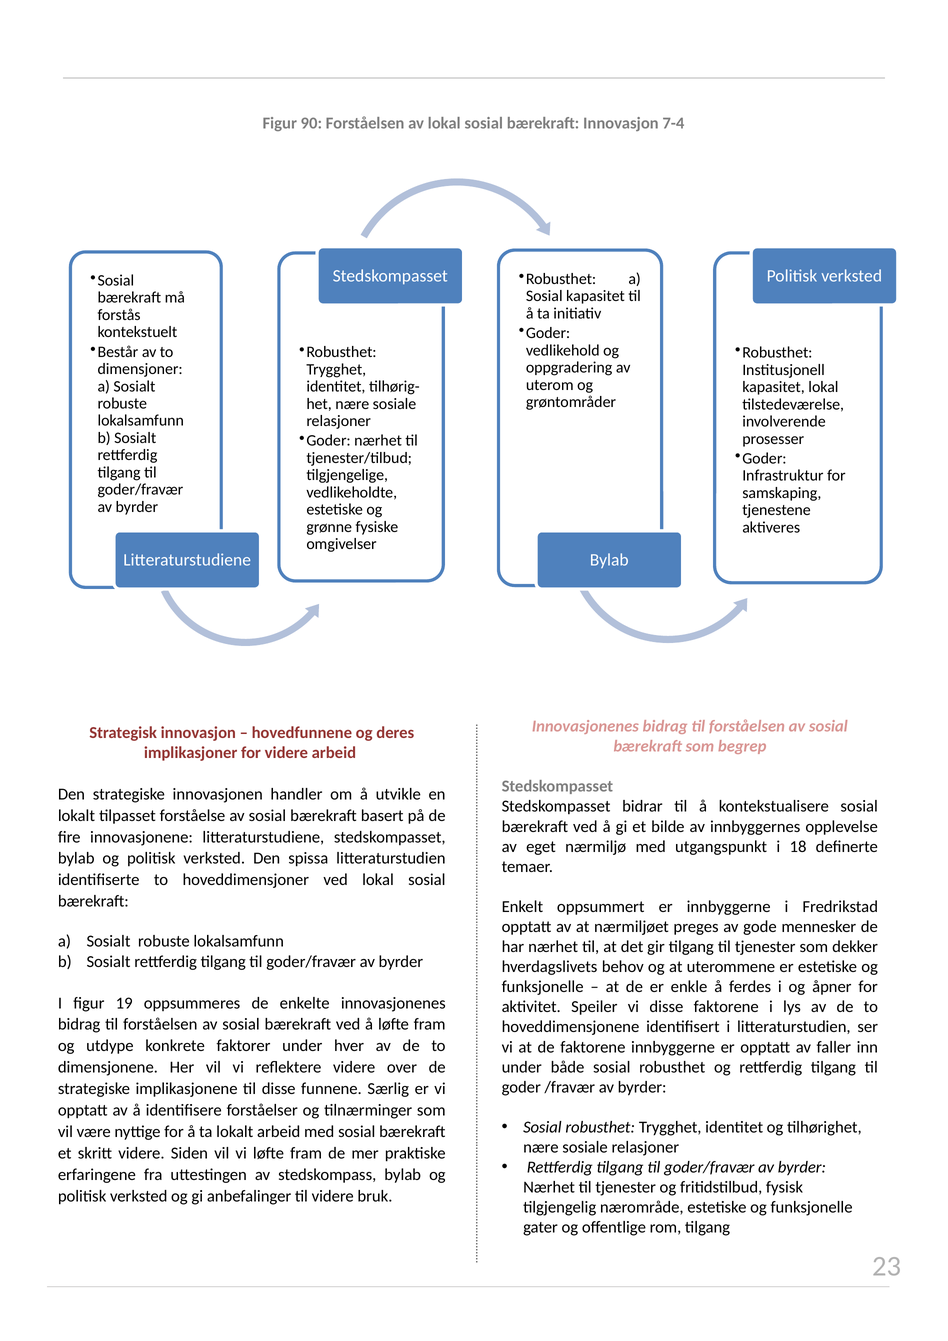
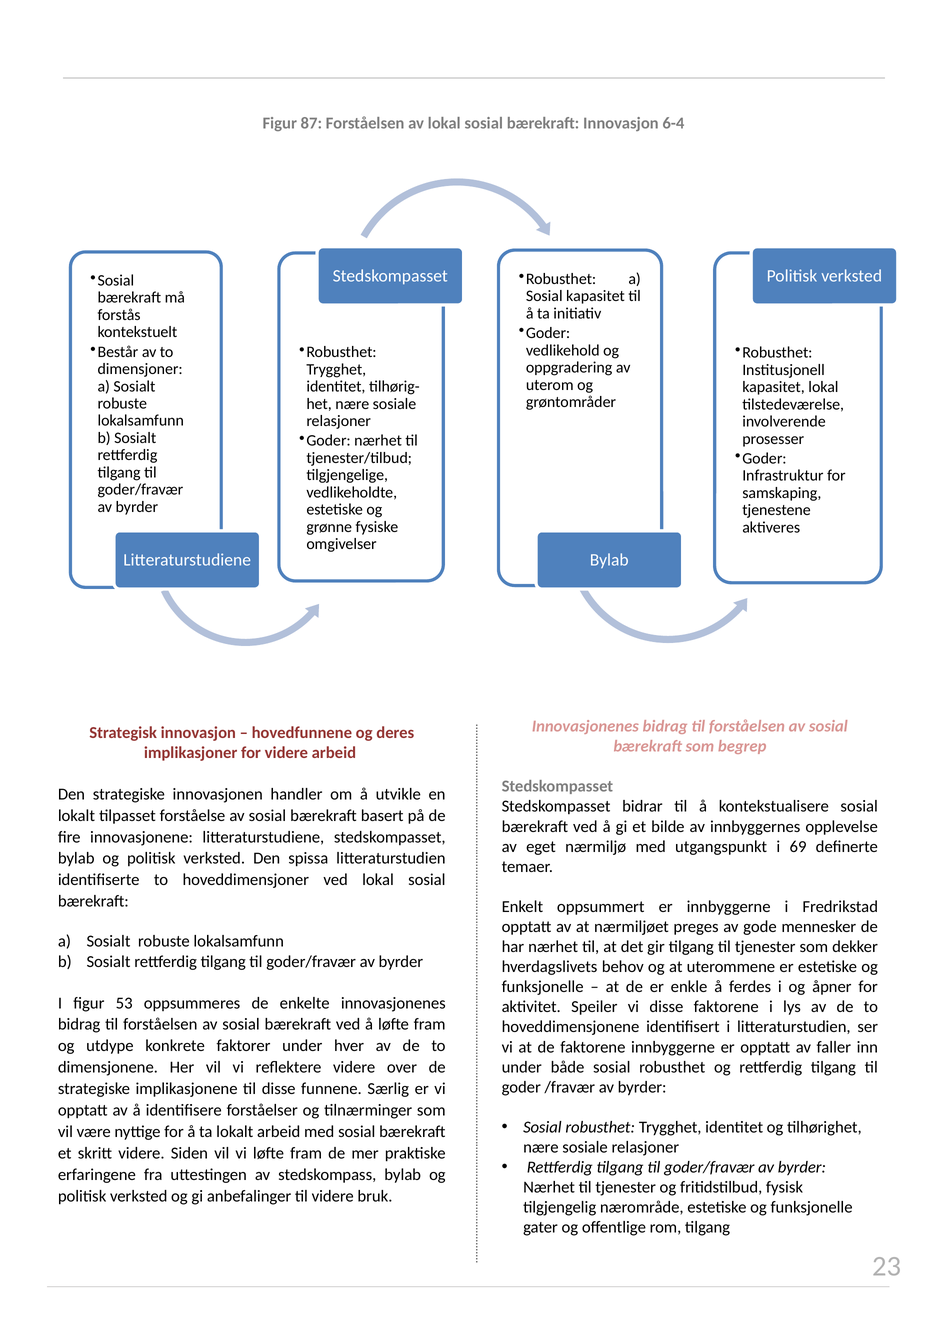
90: 90 -> 87 (311, 123)
7-4: 7-4 -> 6-4 (673, 123)
18: 18 -> 69 (798, 847)
19: 19 -> 53 (124, 1003)
